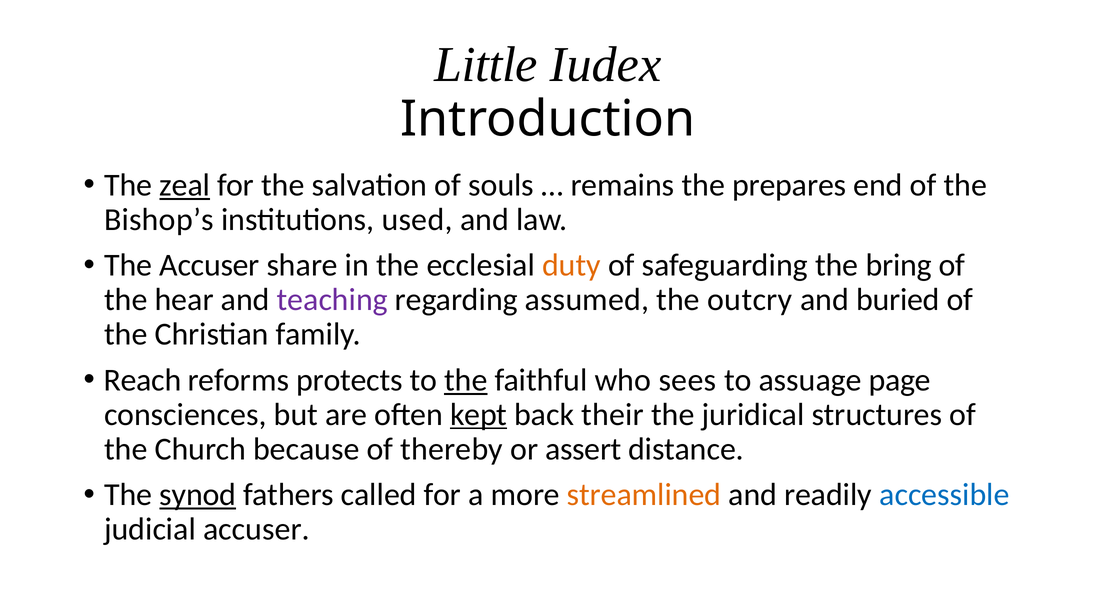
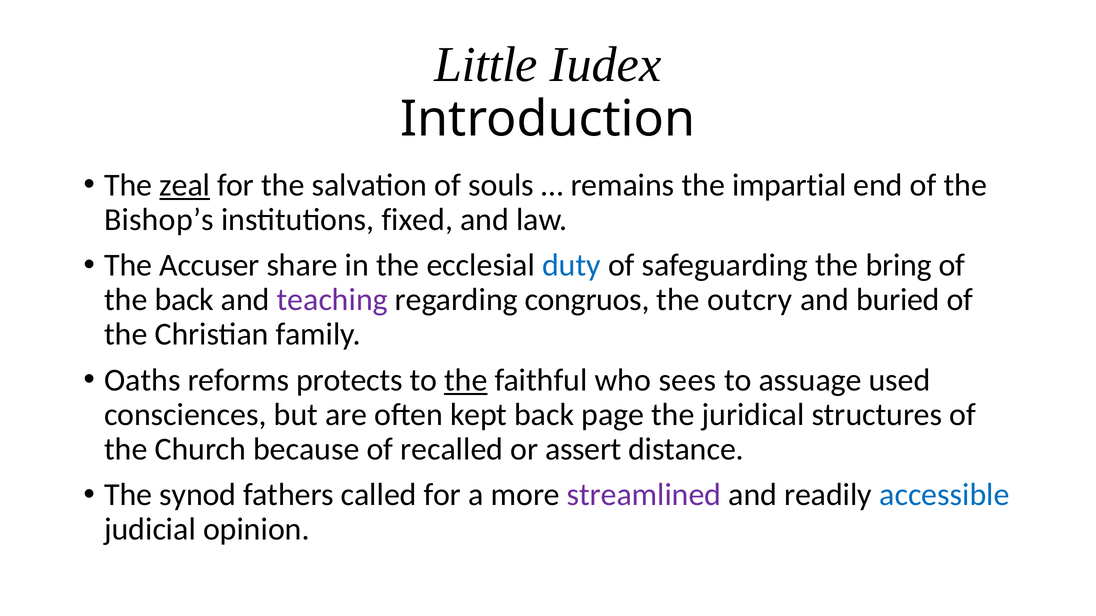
prepares: prepares -> impartial (789, 185)
used: used -> fixed (417, 220)
duty colour: orange -> blue (572, 266)
the hear: hear -> back (184, 300)
assumed: assumed -> congruos (587, 300)
Reach: Reach -> Oaths (142, 380)
page: page -> used (900, 380)
kept underline: present -> none (479, 415)
their: their -> page (613, 415)
thereby: thereby -> recalled (452, 449)
synod underline: present -> none (198, 495)
streamlined colour: orange -> purple (644, 495)
judicial accuser: accuser -> opinion (256, 530)
